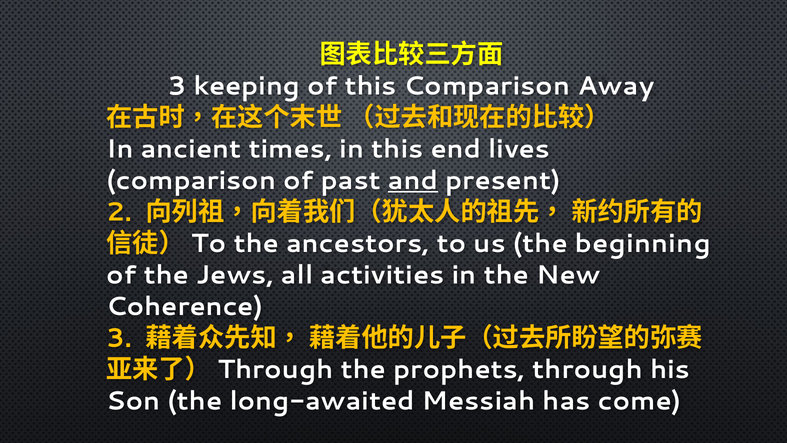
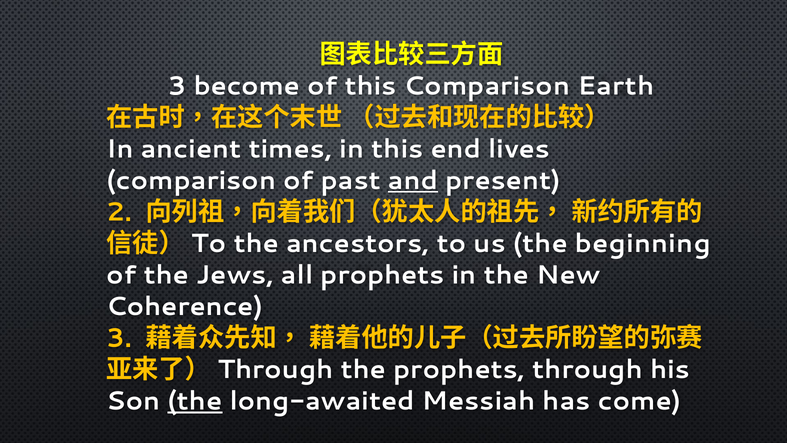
keeping: keeping -> become (247, 86)
Away: Away -> Earth (616, 86)
all activities: activities -> prophets (382, 275)
the underline: none -> present (195, 401)
